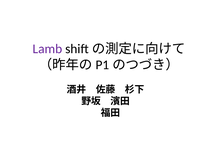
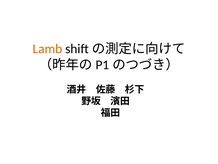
Lamb colour: purple -> orange (47, 49)
